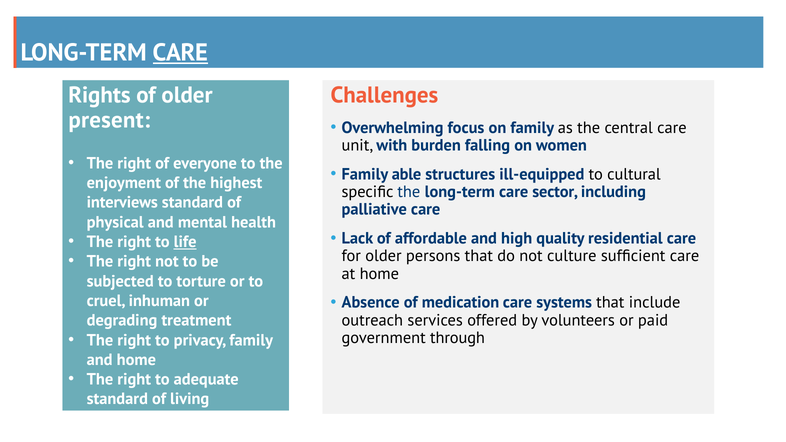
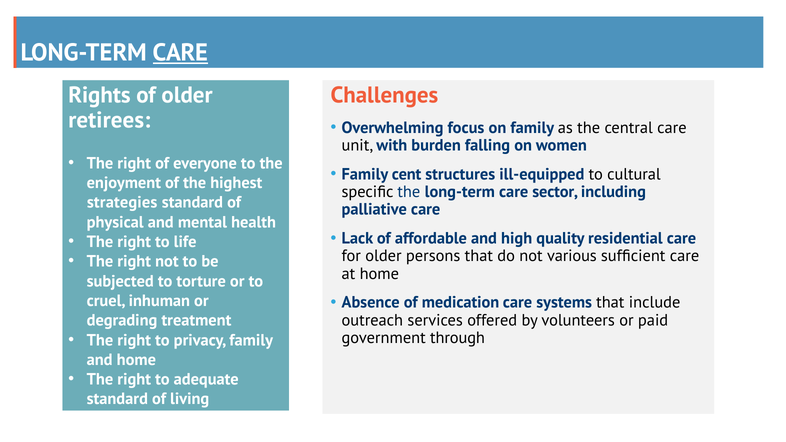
present: present -> retirees (109, 120)
able: able -> cent (407, 174)
interviews: interviews -> strategies (122, 203)
life underline: present -> none (185, 242)
culture: culture -> various (572, 256)
